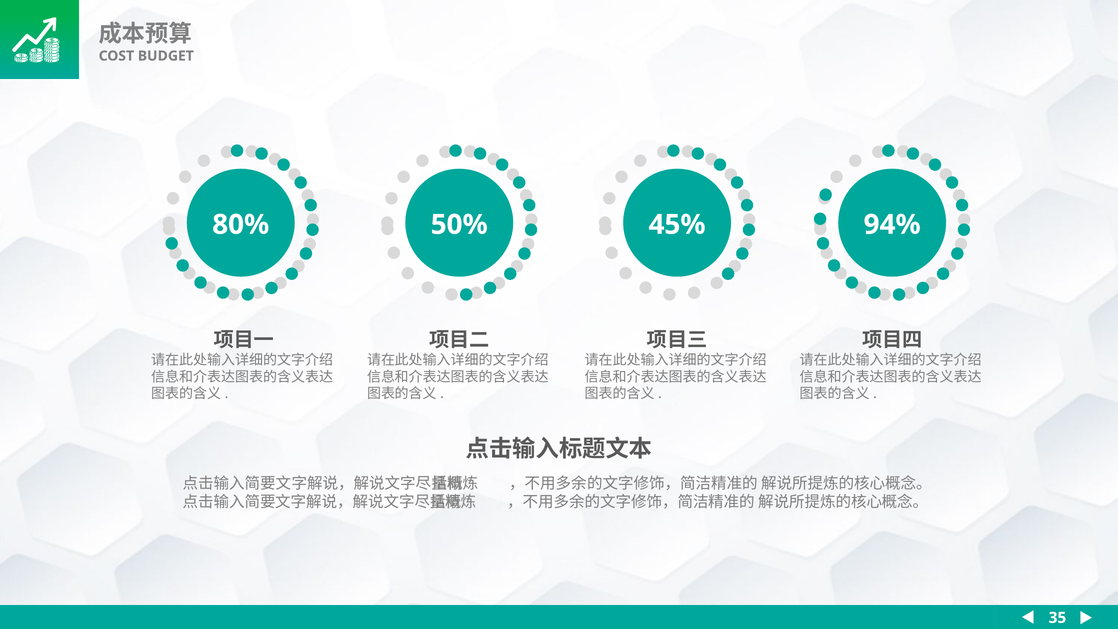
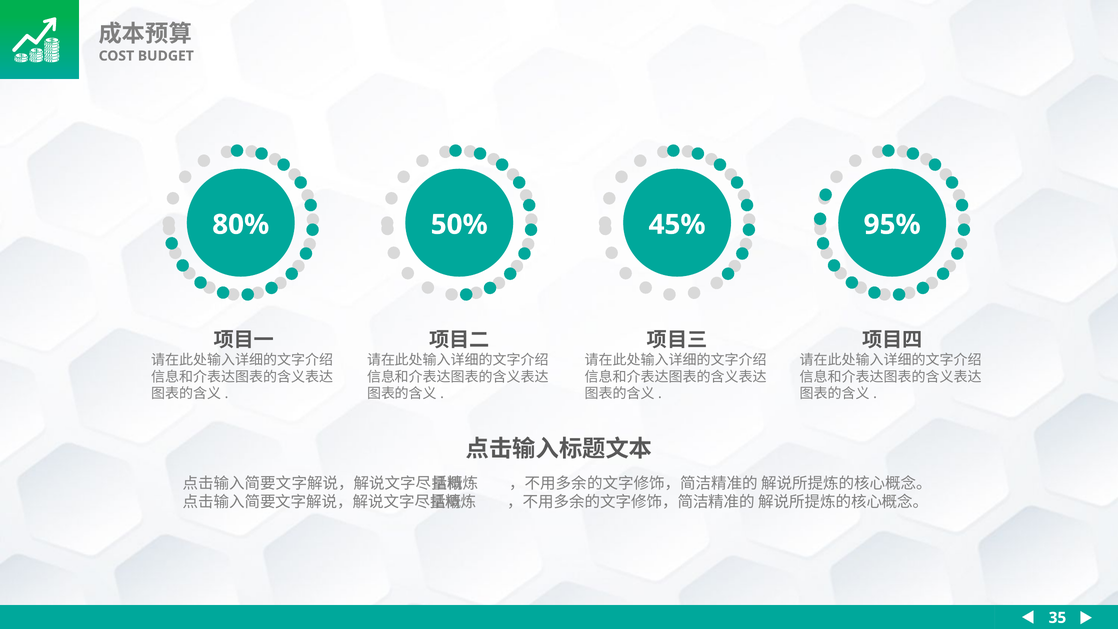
94%: 94% -> 95% (892, 225)
